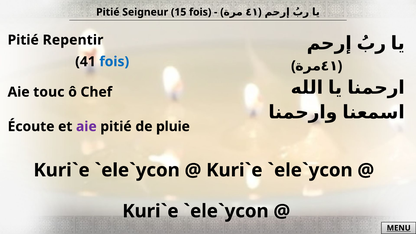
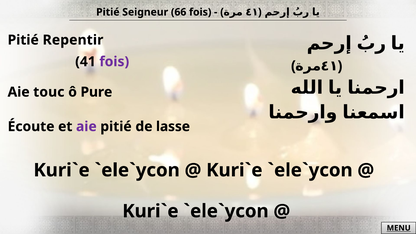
15: 15 -> 66 (179, 12)
fois colour: blue -> purple (114, 62)
Chef: Chef -> Pure (96, 92)
pluie: pluie -> lasse (173, 127)
